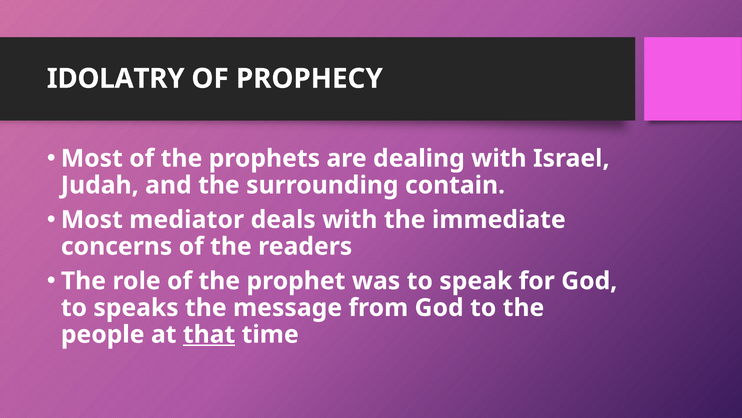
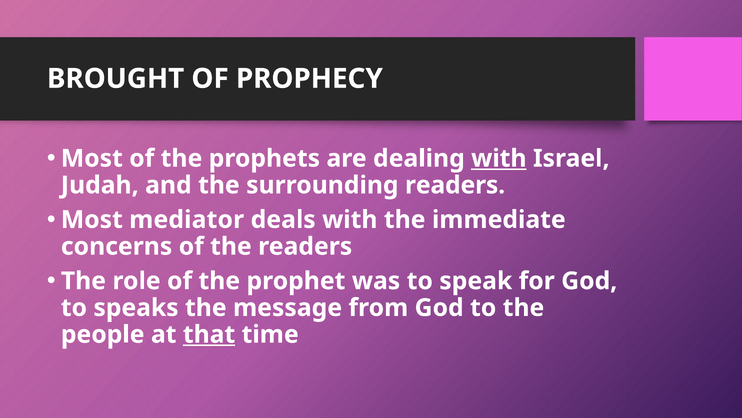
IDOLATRY: IDOLATRY -> BROUGHT (116, 79)
with underline: none -> present (499, 158)
surrounding contain: contain -> readers (455, 185)
